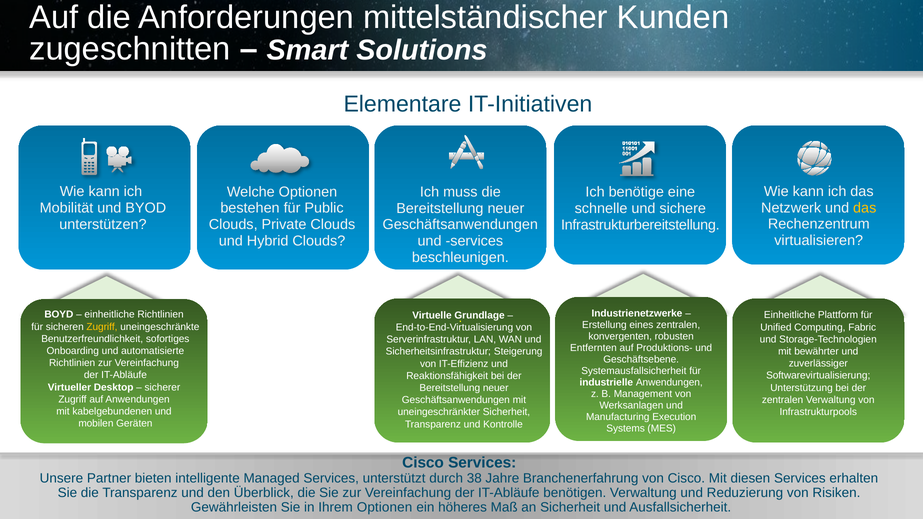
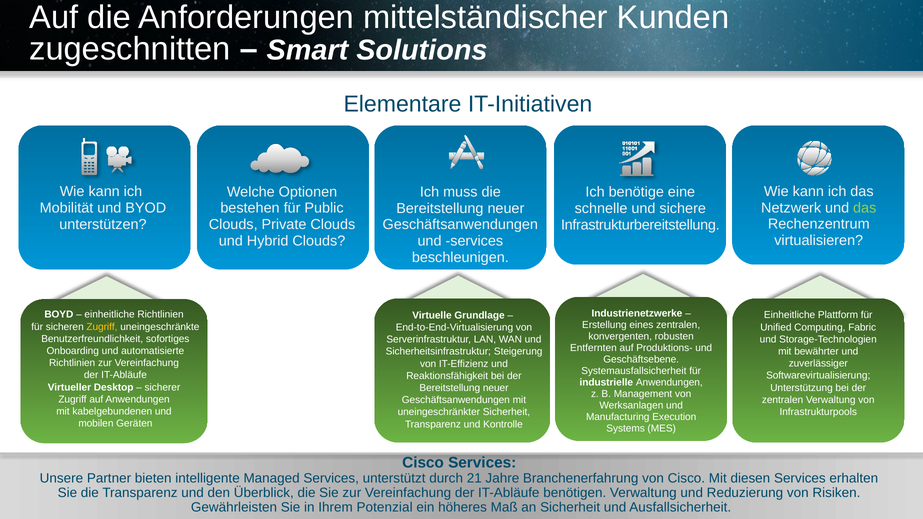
das colour: yellow -> light green (865, 208)
38: 38 -> 21 (474, 479)
Ihrem Optionen: Optionen -> Potenzial (385, 508)
